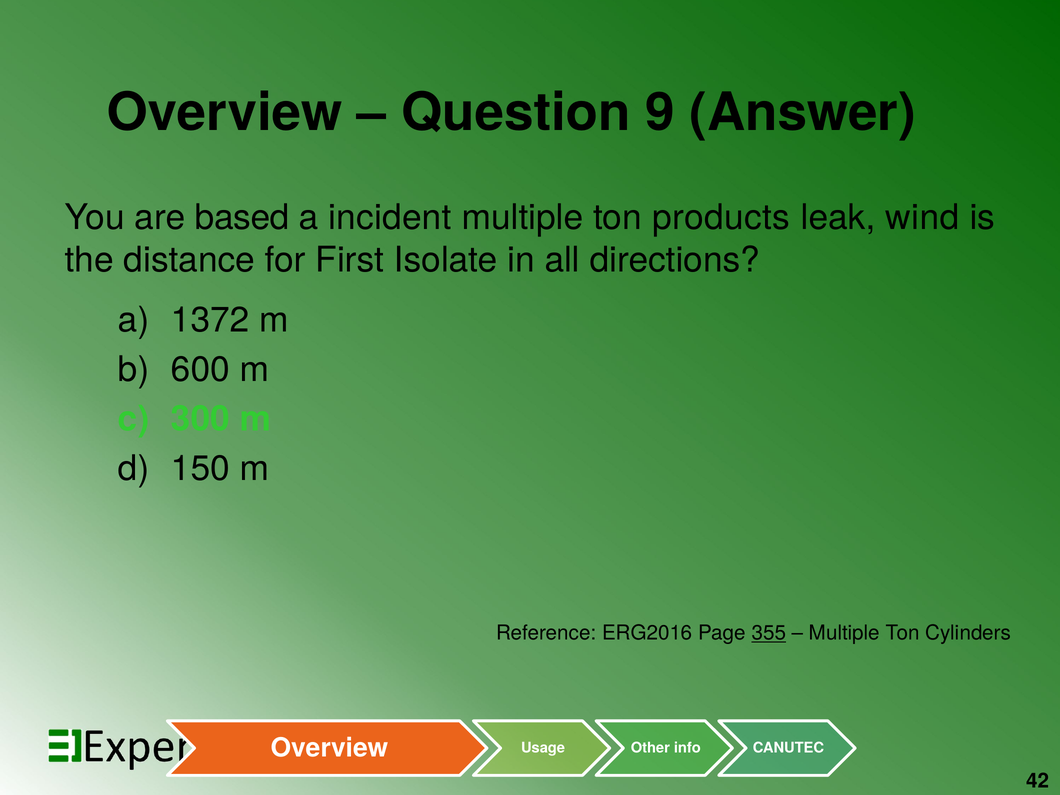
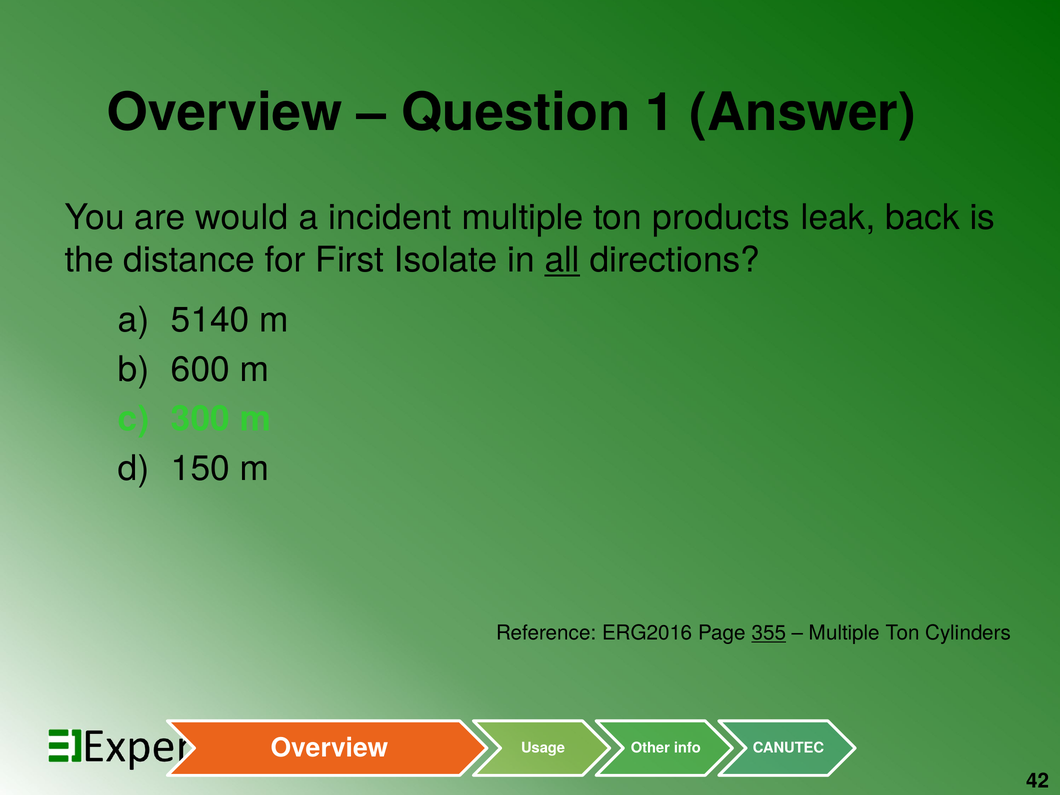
9: 9 -> 1 (660, 113)
based: based -> would (242, 218)
wind: wind -> back (922, 218)
all underline: none -> present (562, 260)
1372: 1372 -> 5140 (210, 320)
